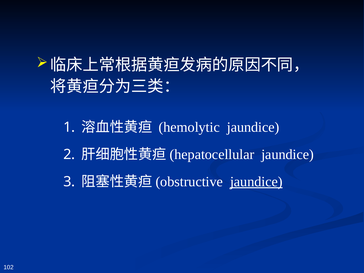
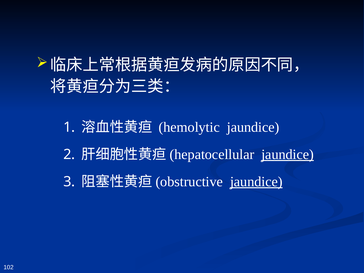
jaundice underline: none -> present (288, 154)
